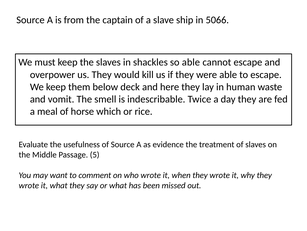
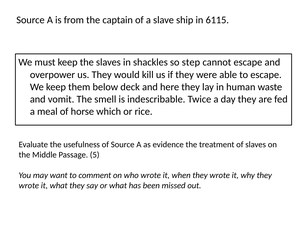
5066: 5066 -> 6115 (217, 20)
so able: able -> step (191, 62)
